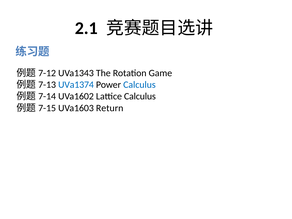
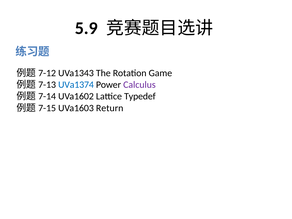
2.1: 2.1 -> 5.9 (86, 28)
Calculus colour: blue -> purple (139, 85)
Lattice Calculus: Calculus -> Typedef (140, 96)
